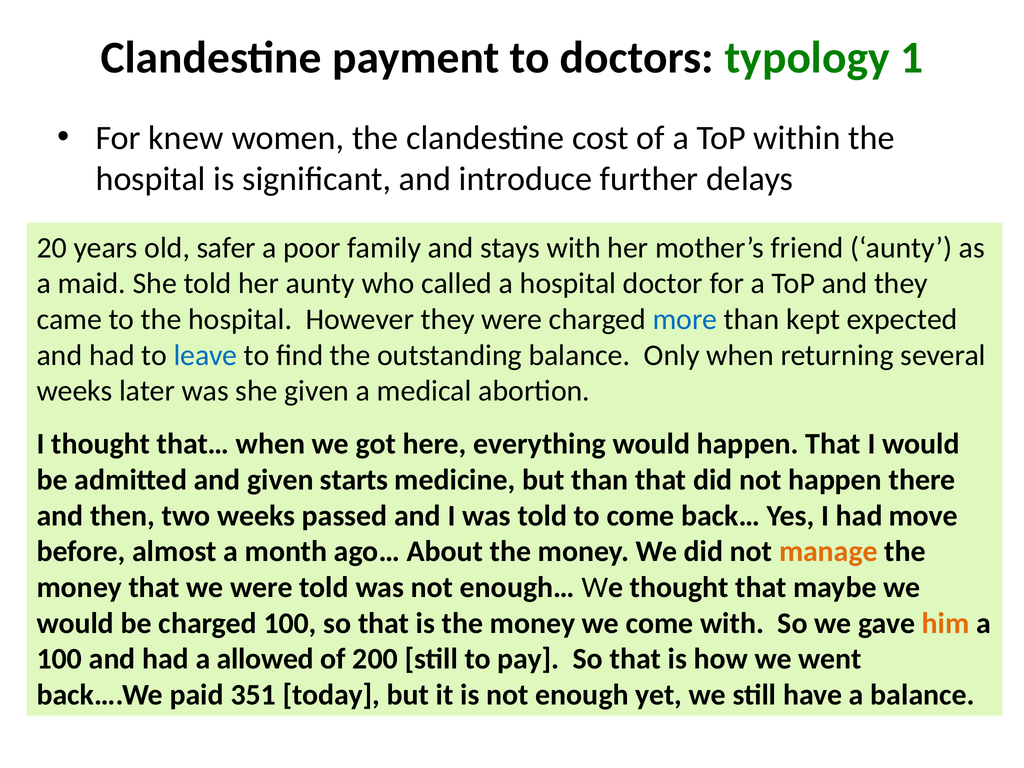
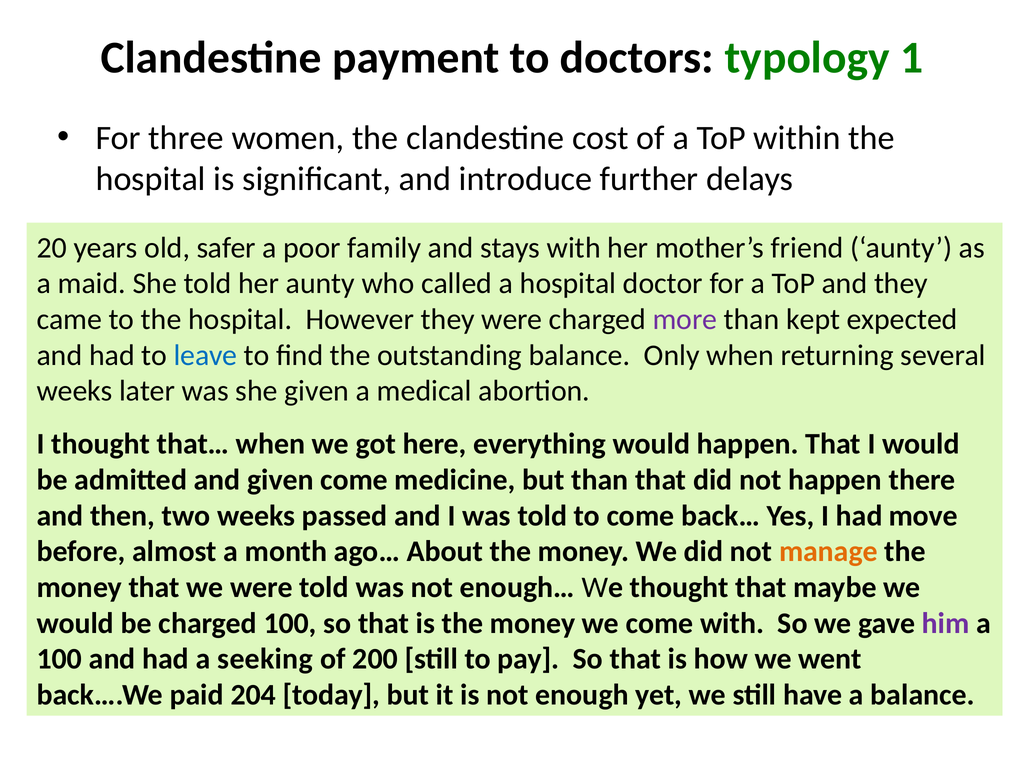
knew: knew -> three (186, 138)
more colour: blue -> purple (685, 319)
given starts: starts -> come (354, 480)
him colour: orange -> purple (946, 623)
allowed: allowed -> seeking (265, 659)
351: 351 -> 204 (253, 695)
